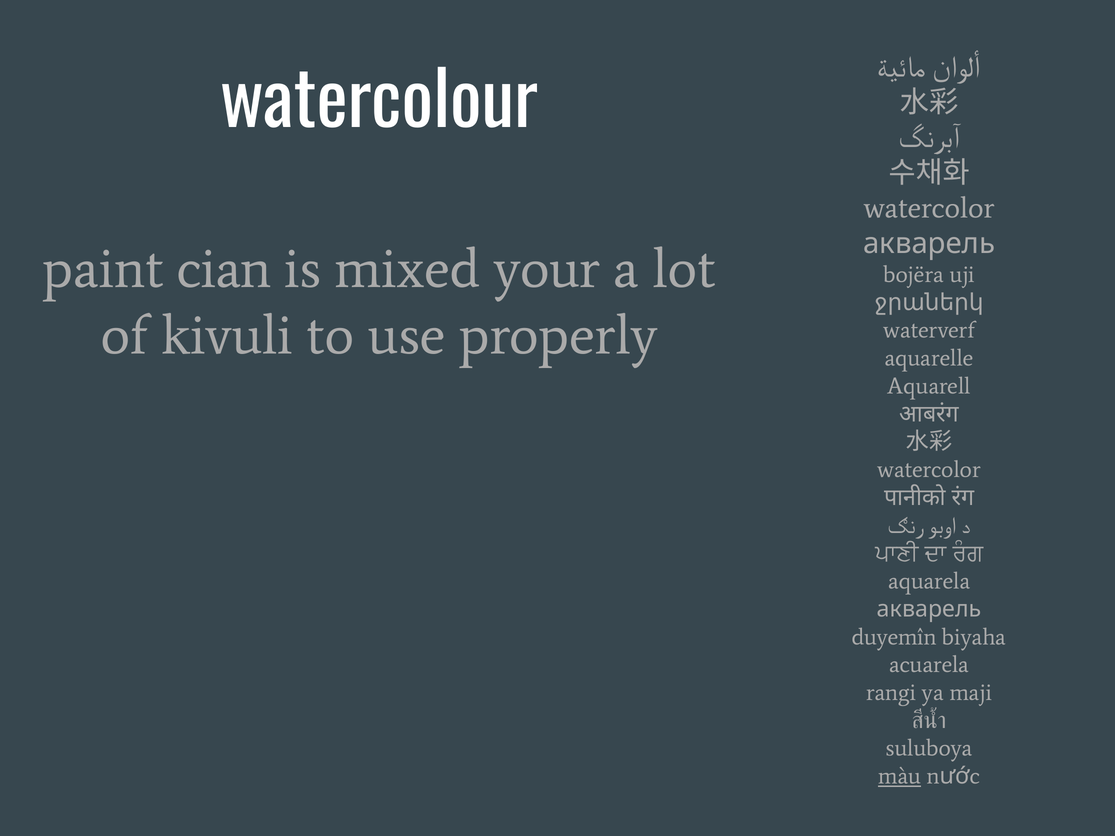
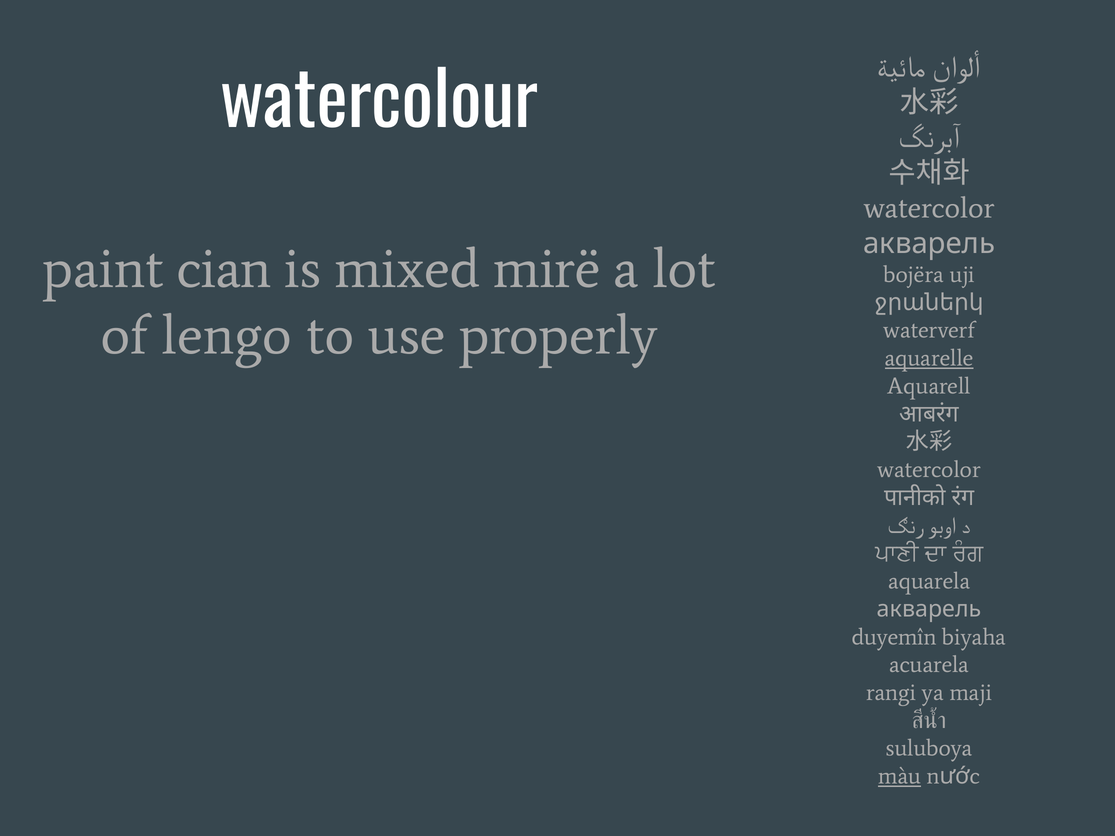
your: your -> mirë (547, 269)
kivuli: kivuli -> lengo (227, 336)
aquarelle underline: none -> present (929, 358)
